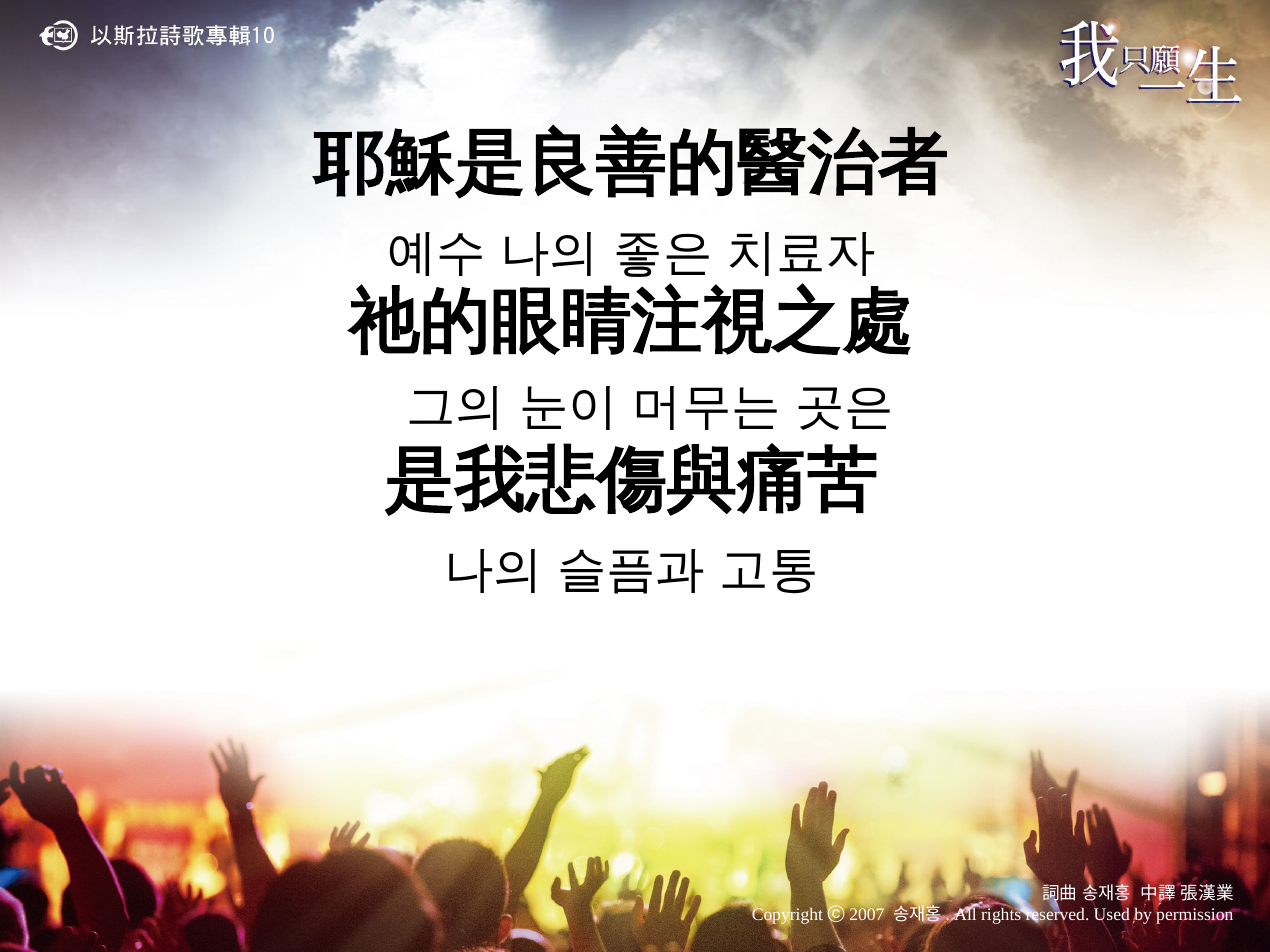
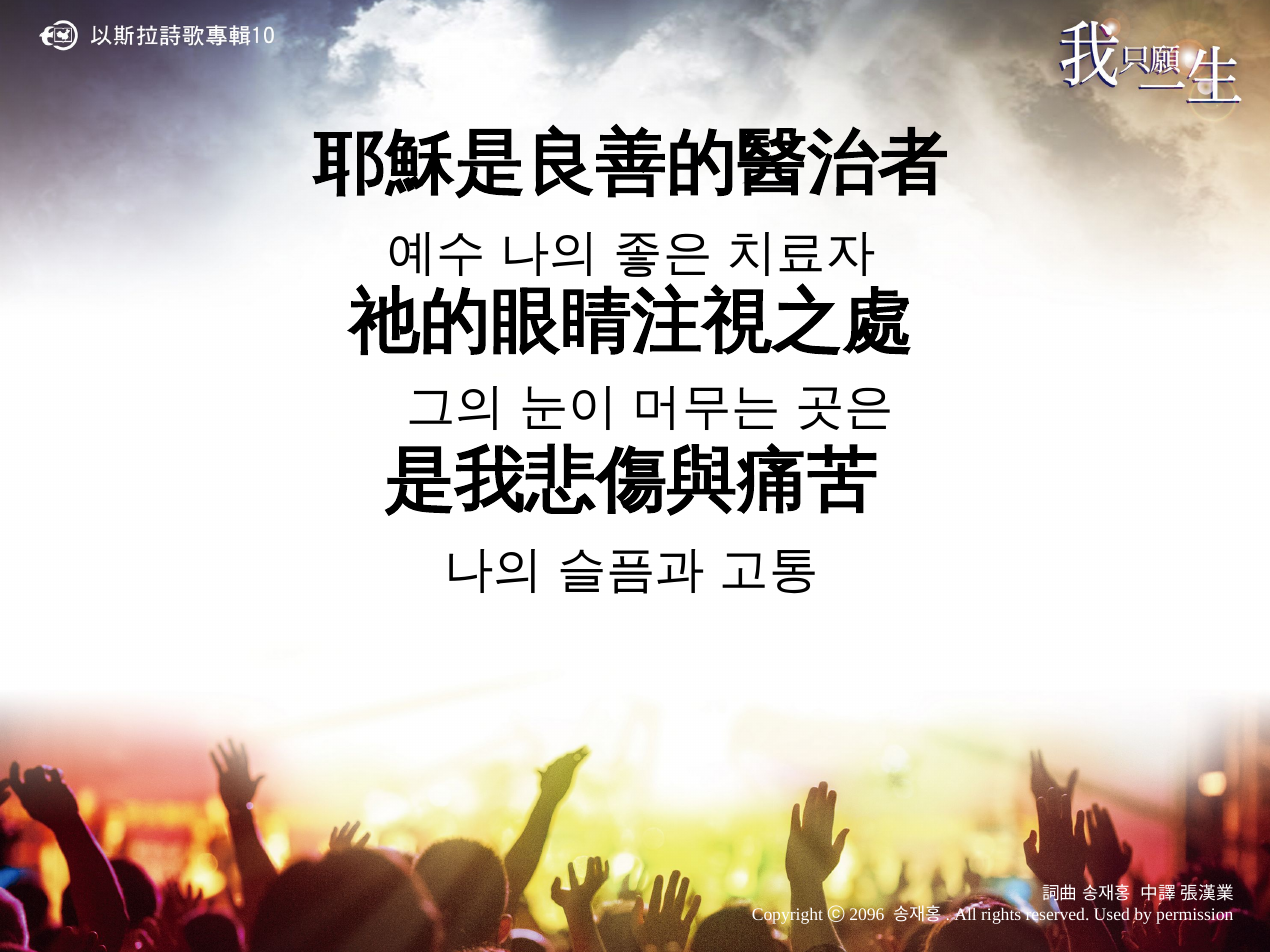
2007: 2007 -> 2096 (867, 915)
